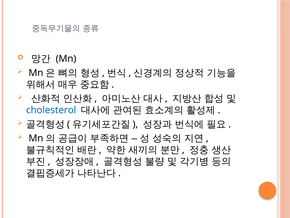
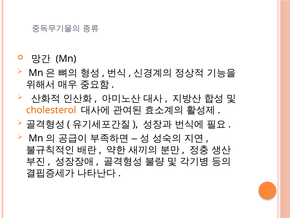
cholesterol colour: blue -> orange (51, 110)
